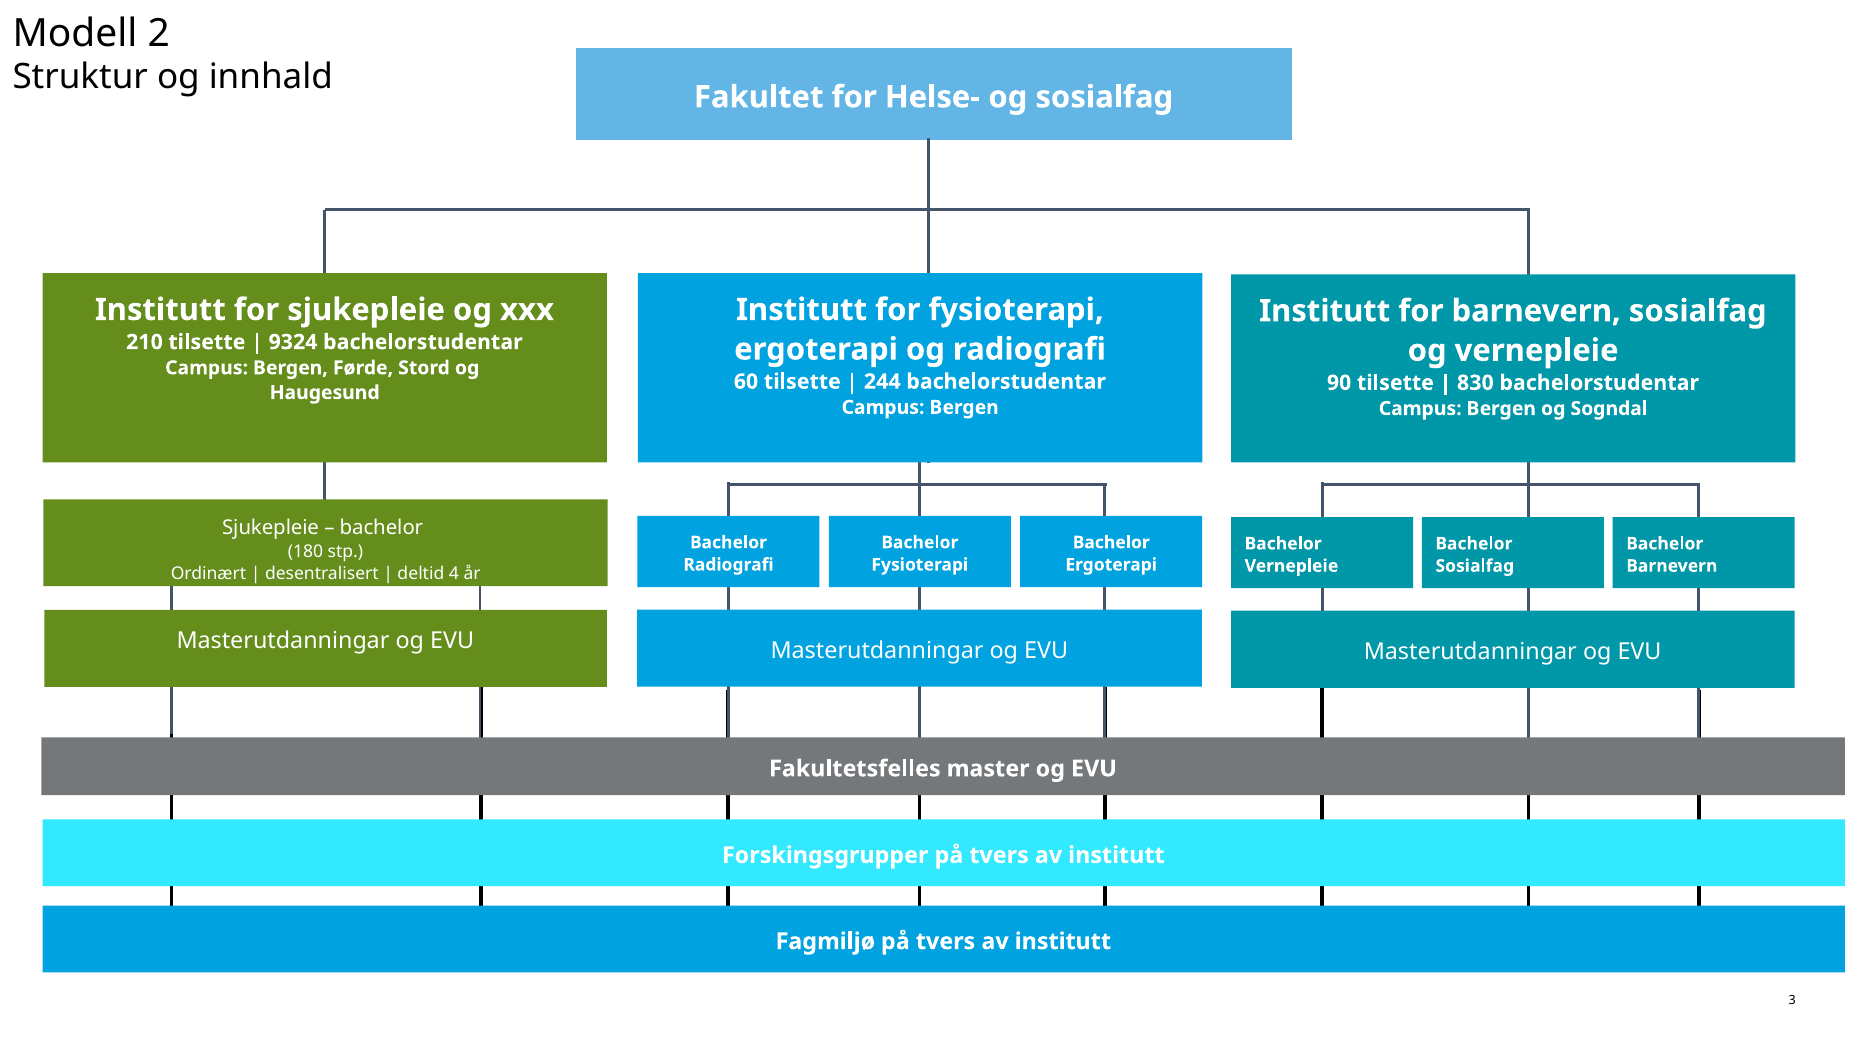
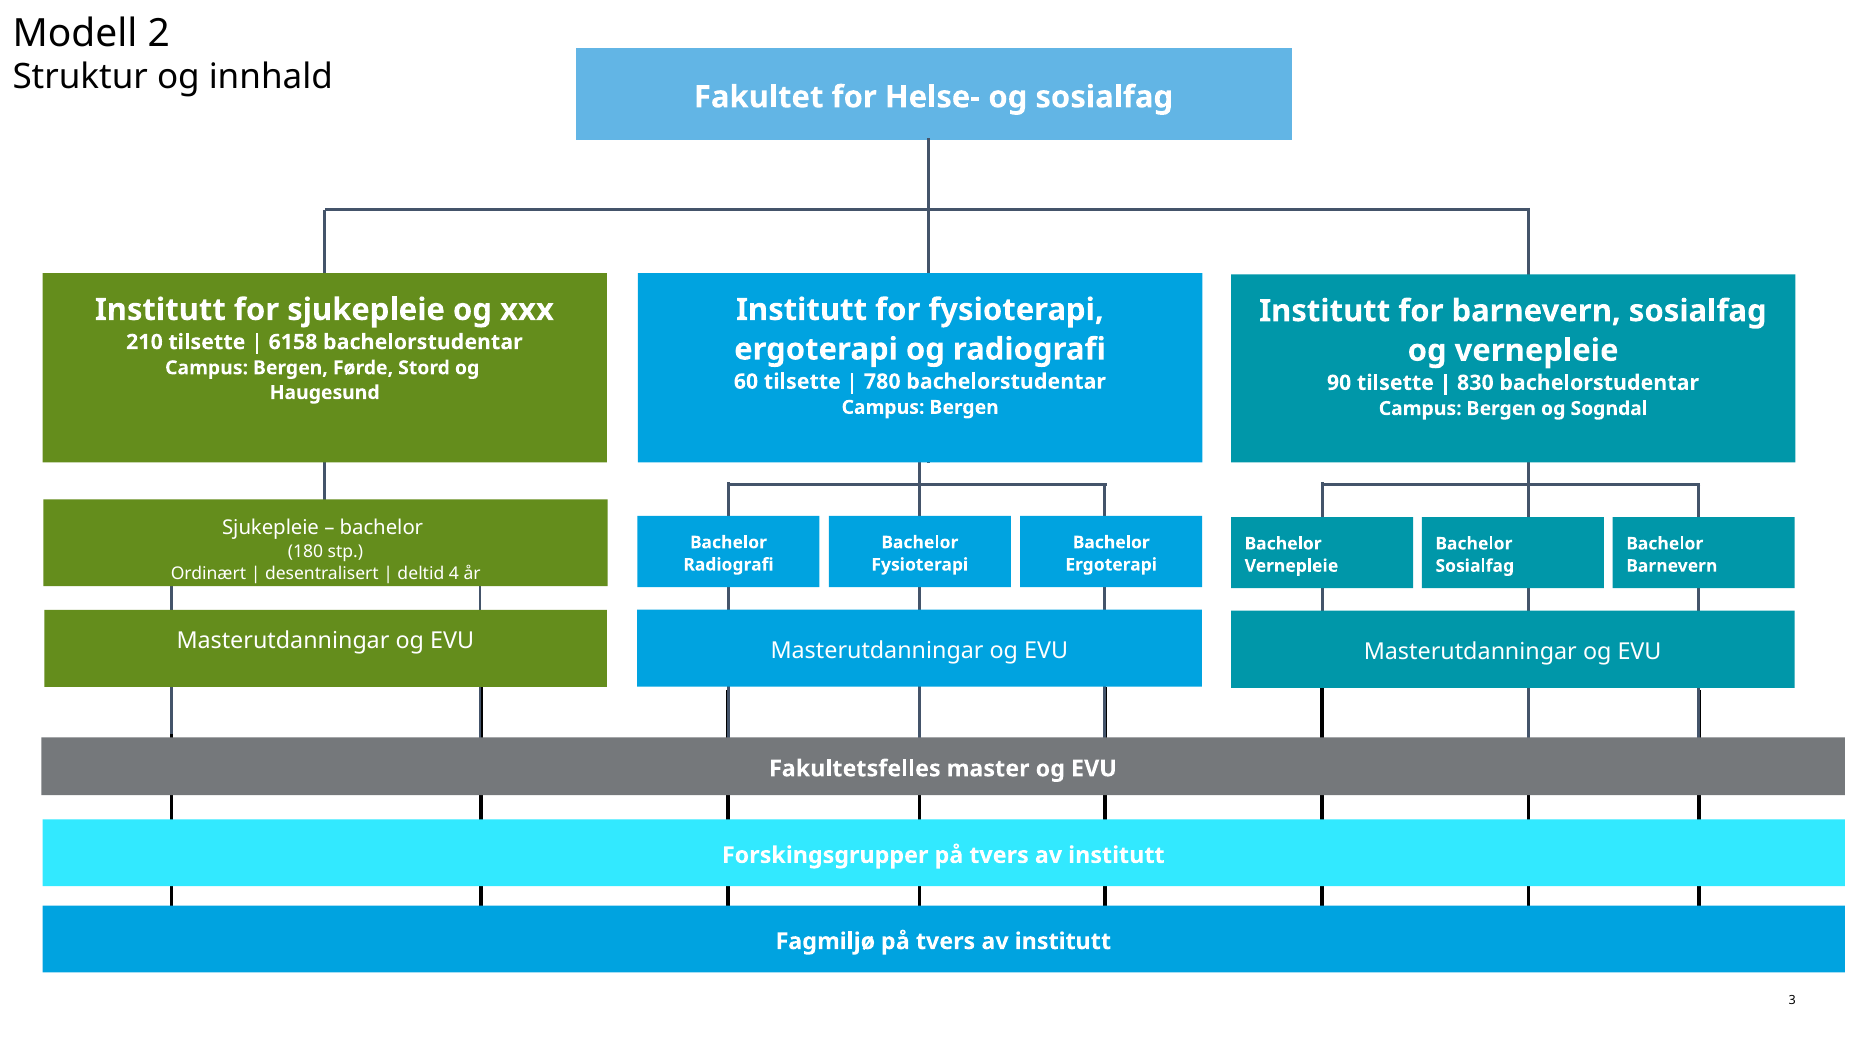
9324: 9324 -> 6158 (293, 342)
244: 244 -> 780 (882, 382)
